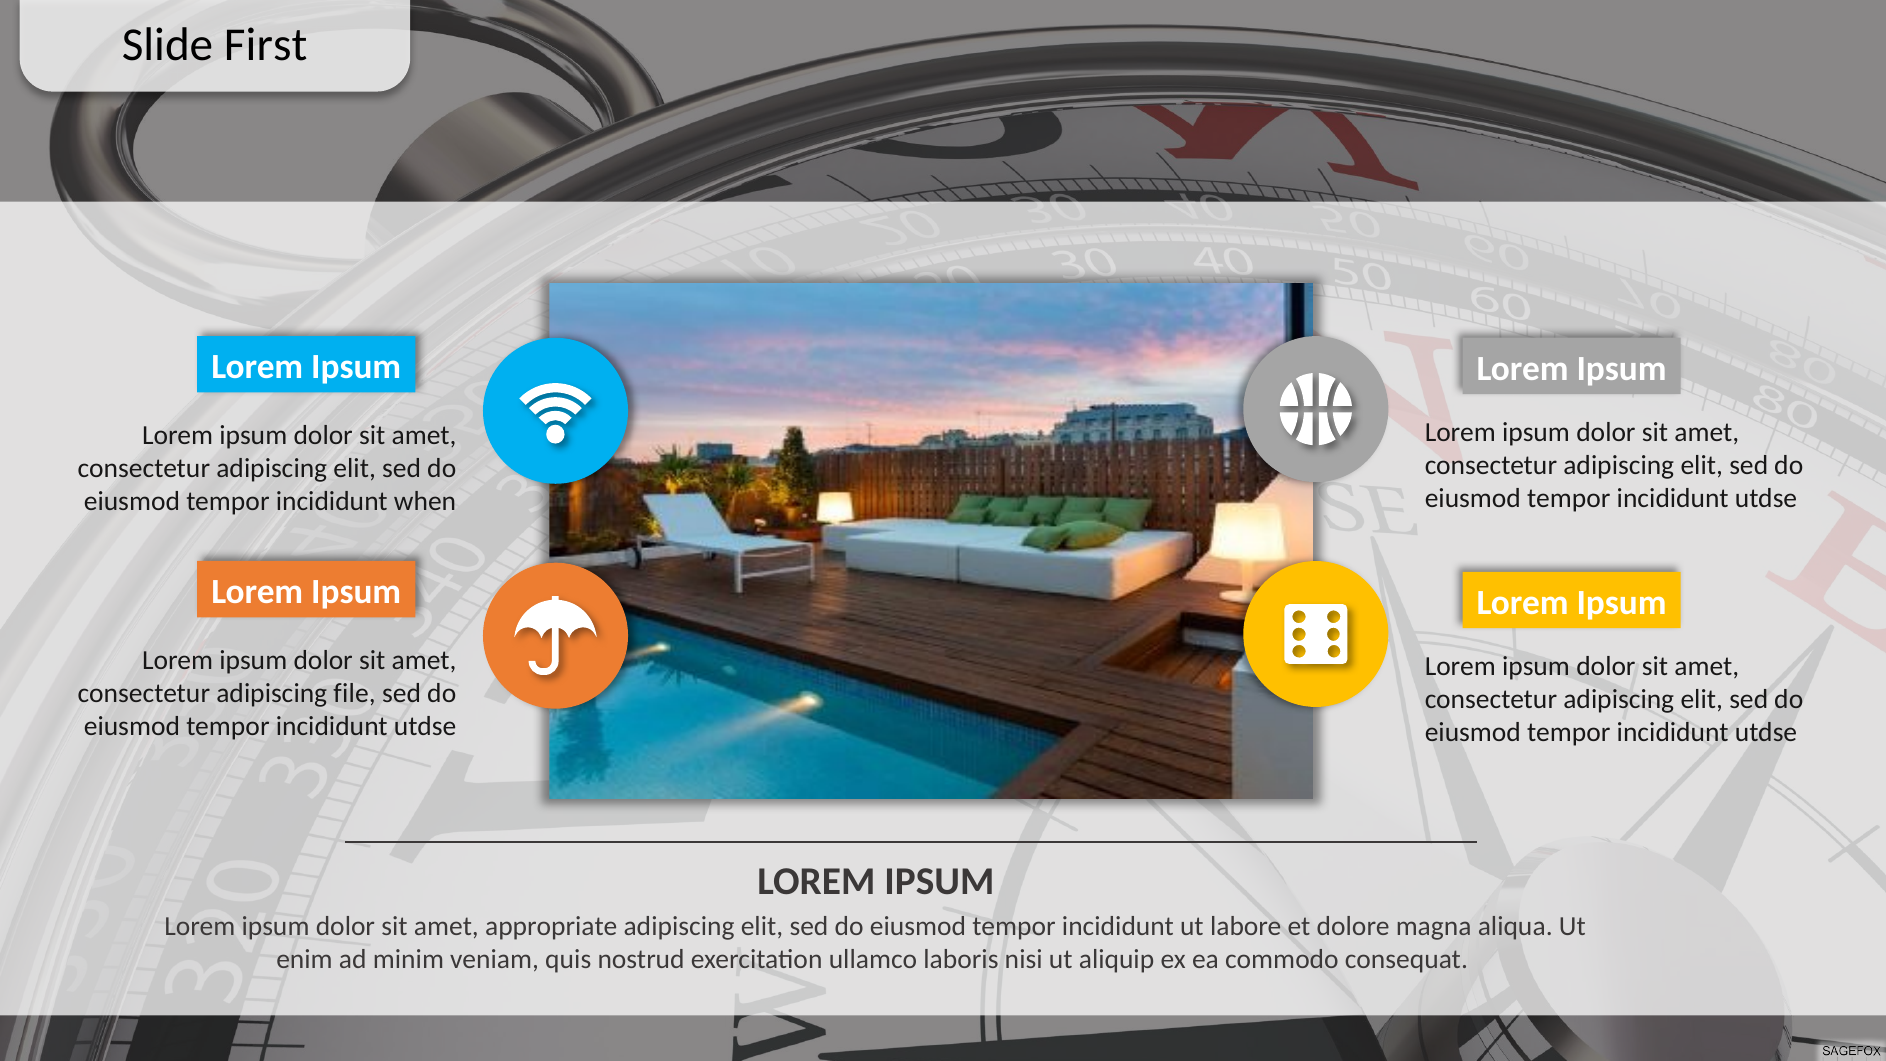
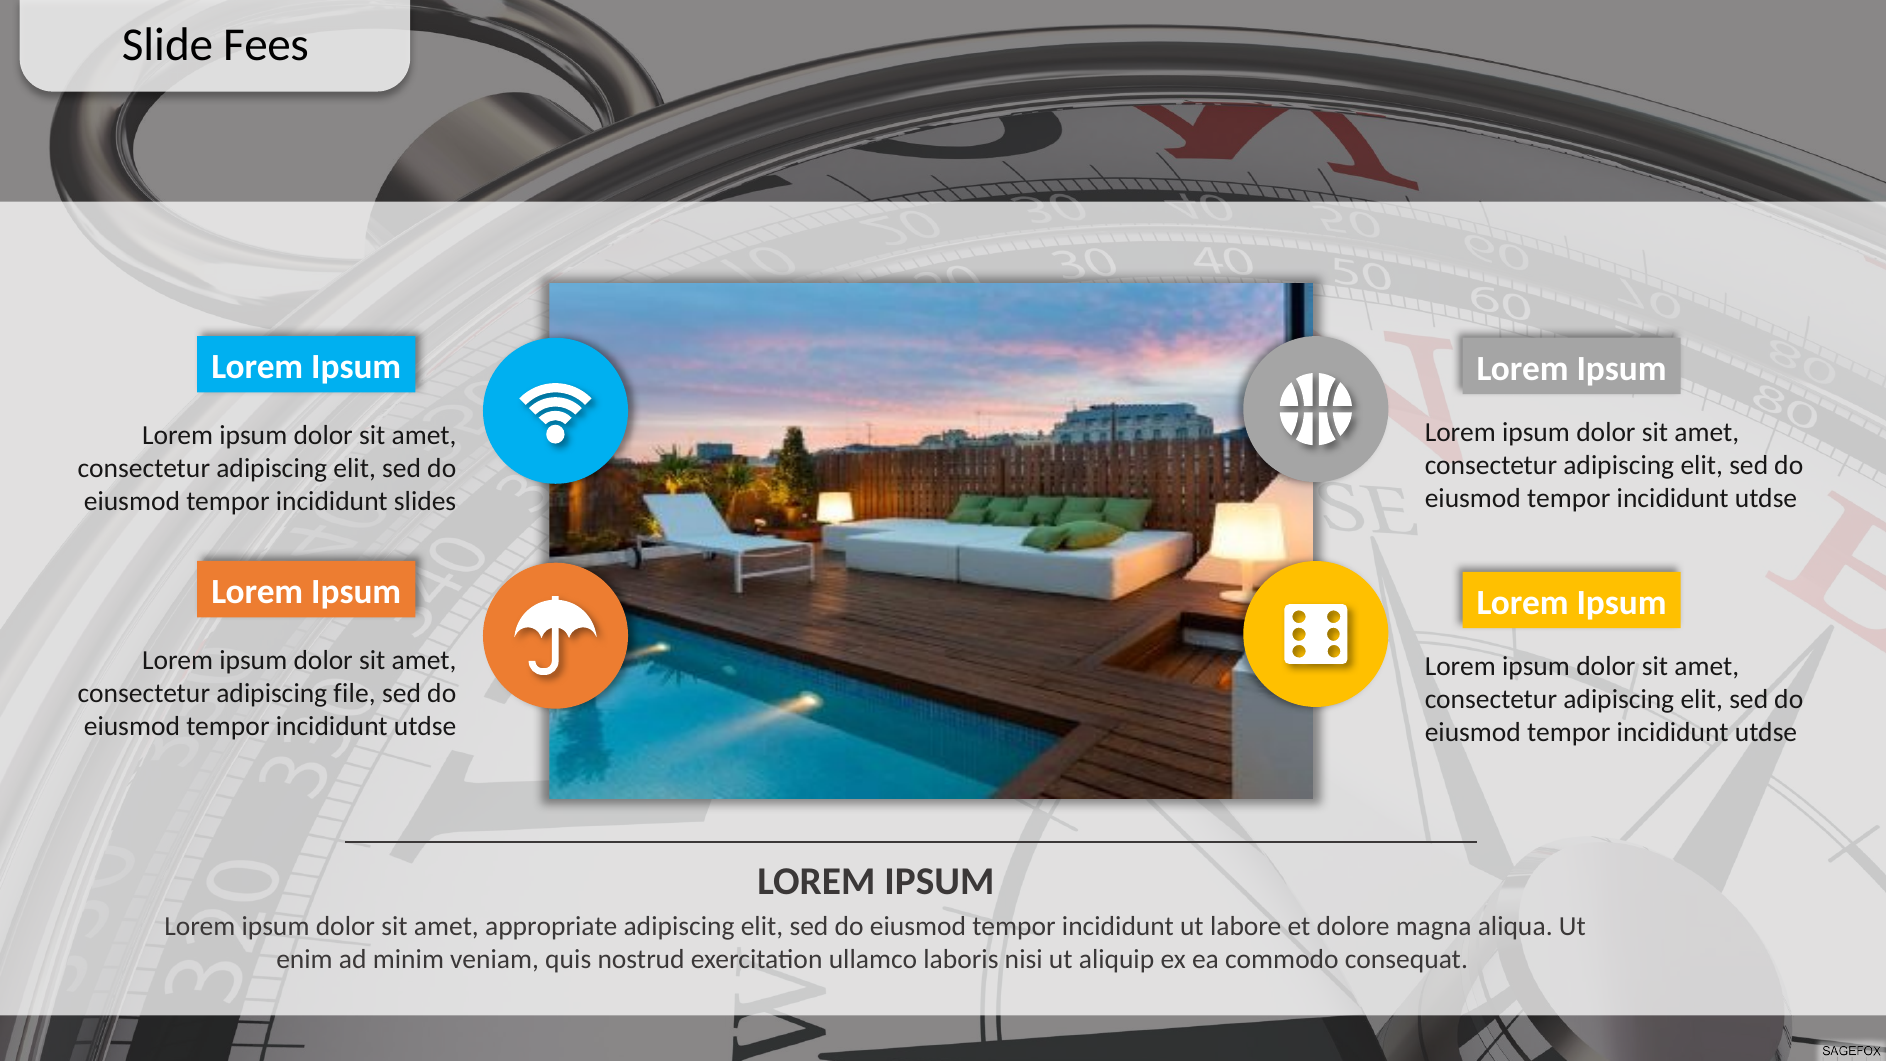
First: First -> Fees (266, 45)
when: when -> slides (425, 501)
